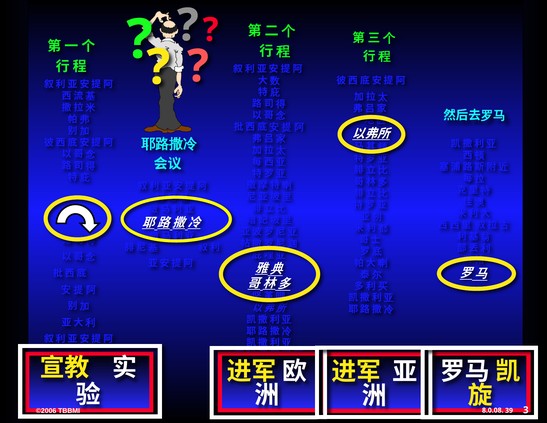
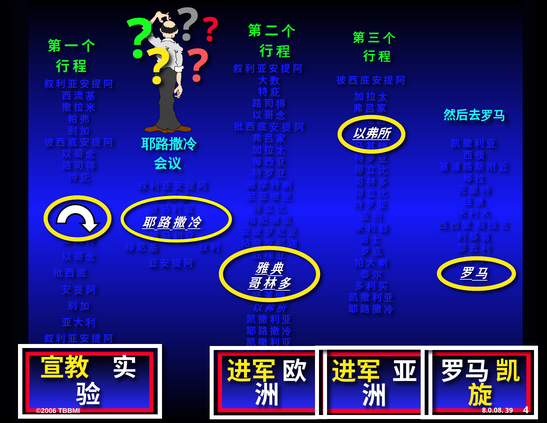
3: 3 -> 4 (526, 410)
